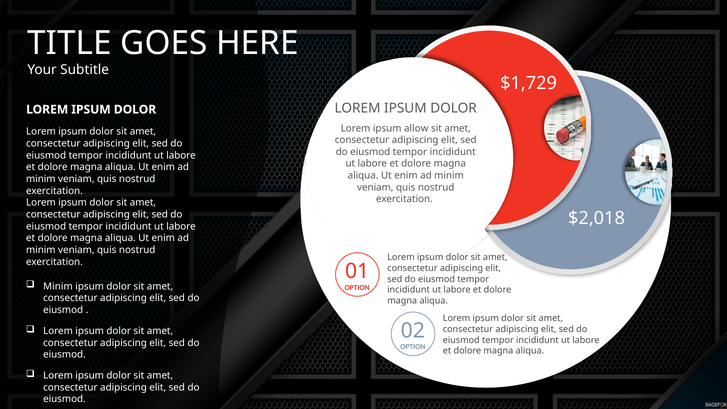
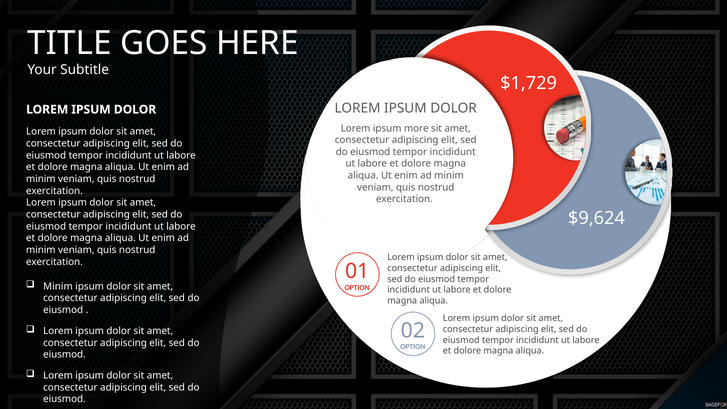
allow: allow -> more (416, 128)
$2,018: $2,018 -> $9,624 (597, 218)
